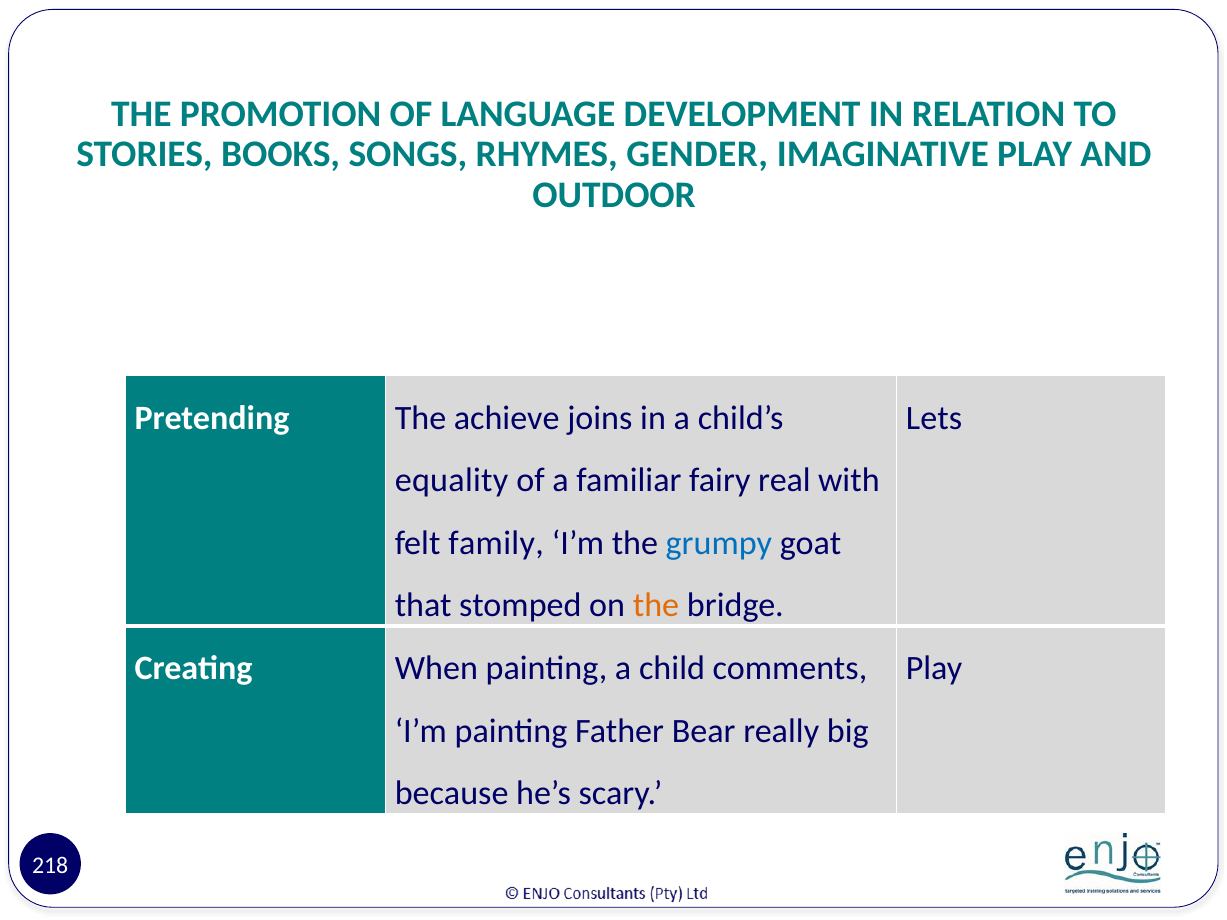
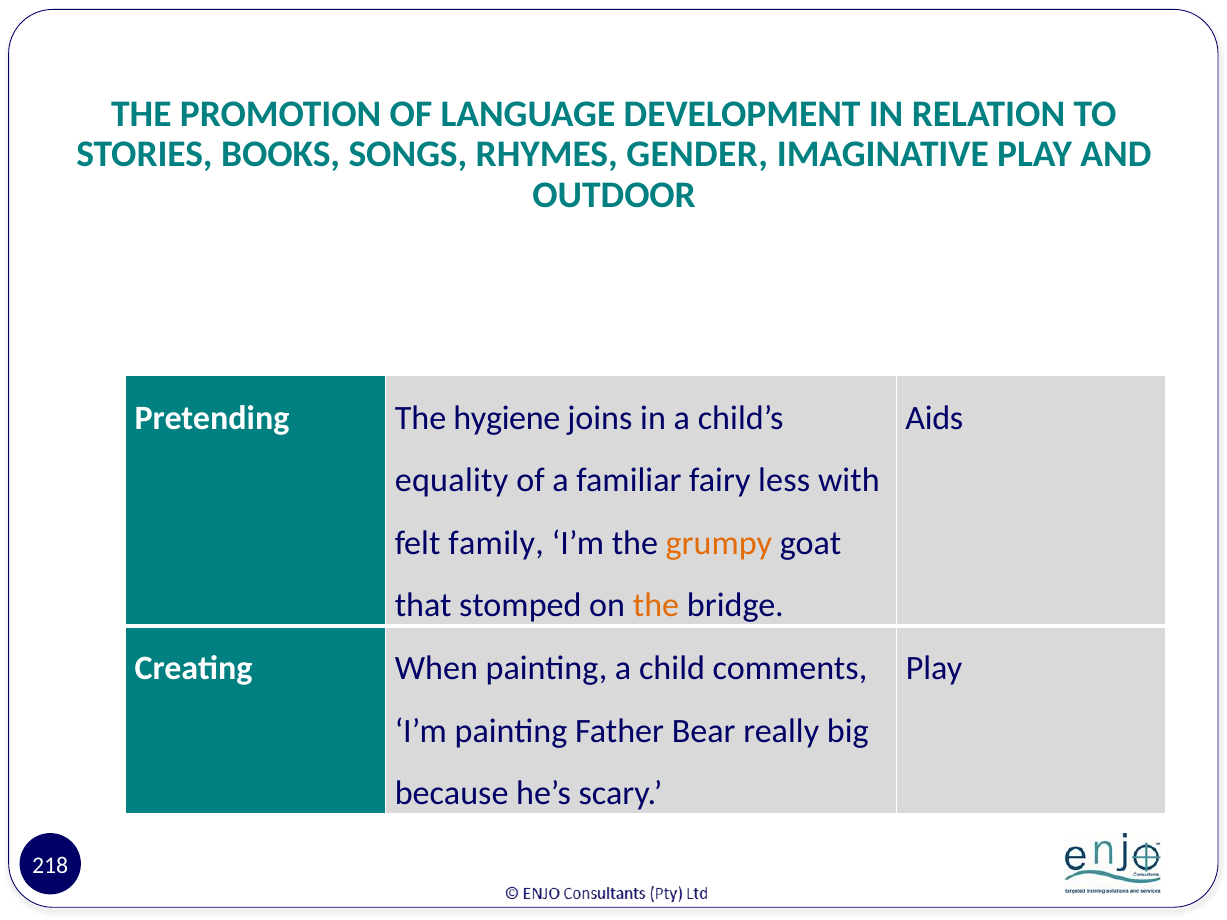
achieve: achieve -> hygiene (507, 418)
Lets: Lets -> Aids (934, 418)
real: real -> less (784, 481)
grumpy colour: blue -> orange (719, 543)
